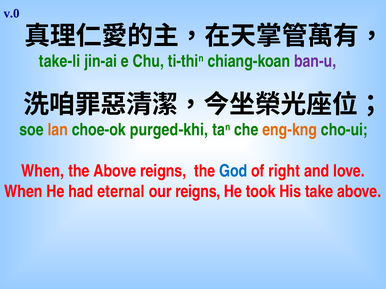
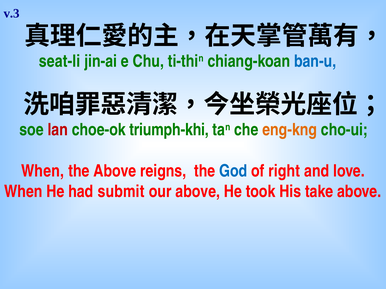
v.0: v.0 -> v.3 (12, 14)
take-li: take-li -> seat-li (60, 61)
ban-u colour: purple -> blue (315, 61)
lan colour: orange -> red (58, 130)
purged-khi: purged-khi -> triumph-khi (169, 130)
eternal: eternal -> submit (121, 192)
our reigns: reigns -> above (198, 192)
